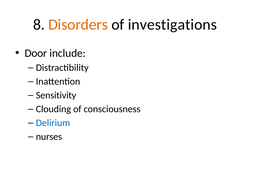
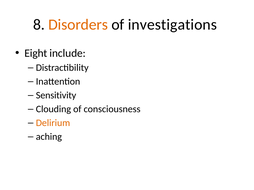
Door: Door -> Eight (36, 53)
Delirium colour: blue -> orange (53, 123)
nurses: nurses -> aching (49, 137)
